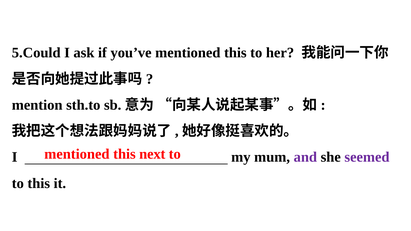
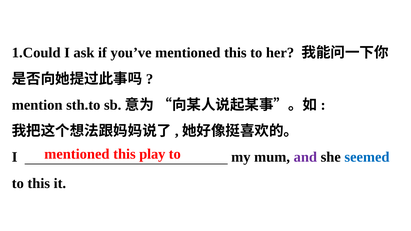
5.Could: 5.Could -> 1.Could (36, 53)
next: next -> play (152, 154)
seemed colour: purple -> blue (367, 157)
